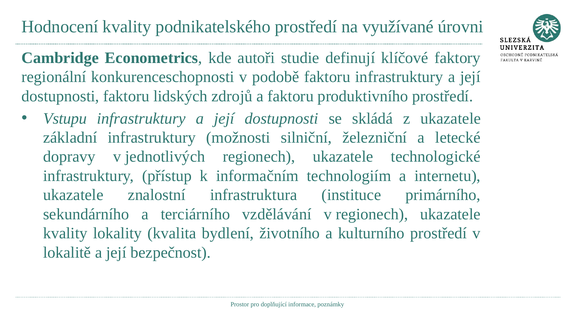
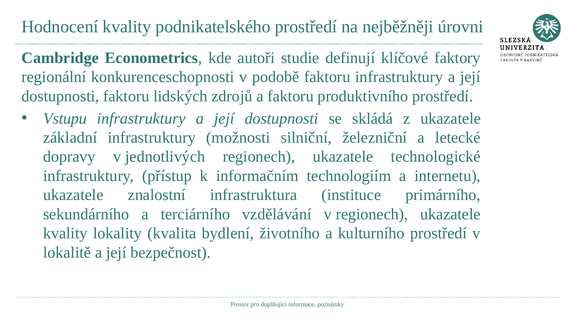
využívané: využívané -> nejběžněji (398, 27)
